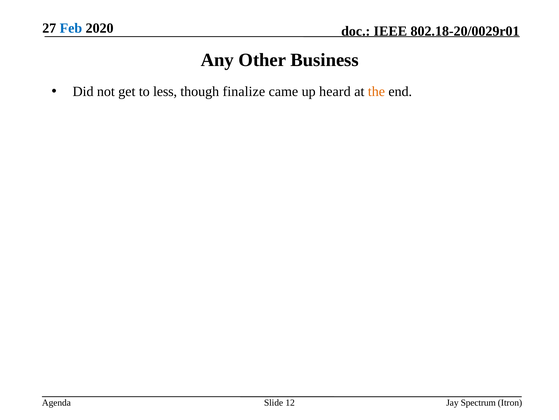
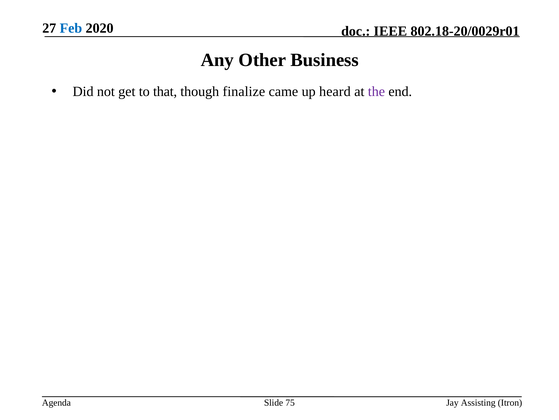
less: less -> that (165, 91)
the colour: orange -> purple (376, 91)
12: 12 -> 75 (290, 402)
Spectrum: Spectrum -> Assisting (478, 402)
